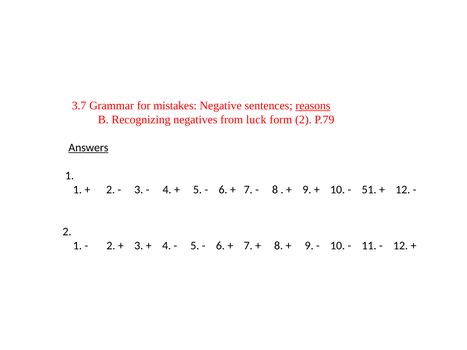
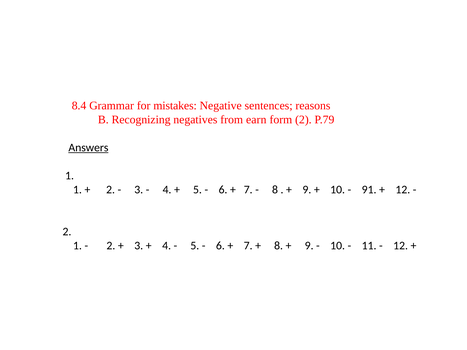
3.7: 3.7 -> 8.4 (79, 106)
reasons underline: present -> none (313, 106)
luck: luck -> earn (256, 120)
51: 51 -> 91 (369, 190)
